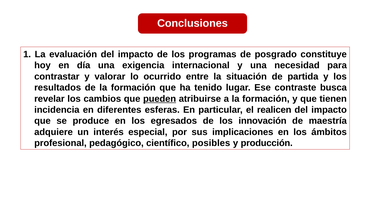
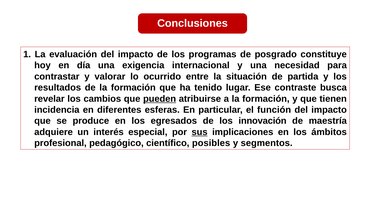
realicen: realicen -> función (274, 110)
sus underline: none -> present (200, 132)
producción: producción -> segmentos (267, 143)
